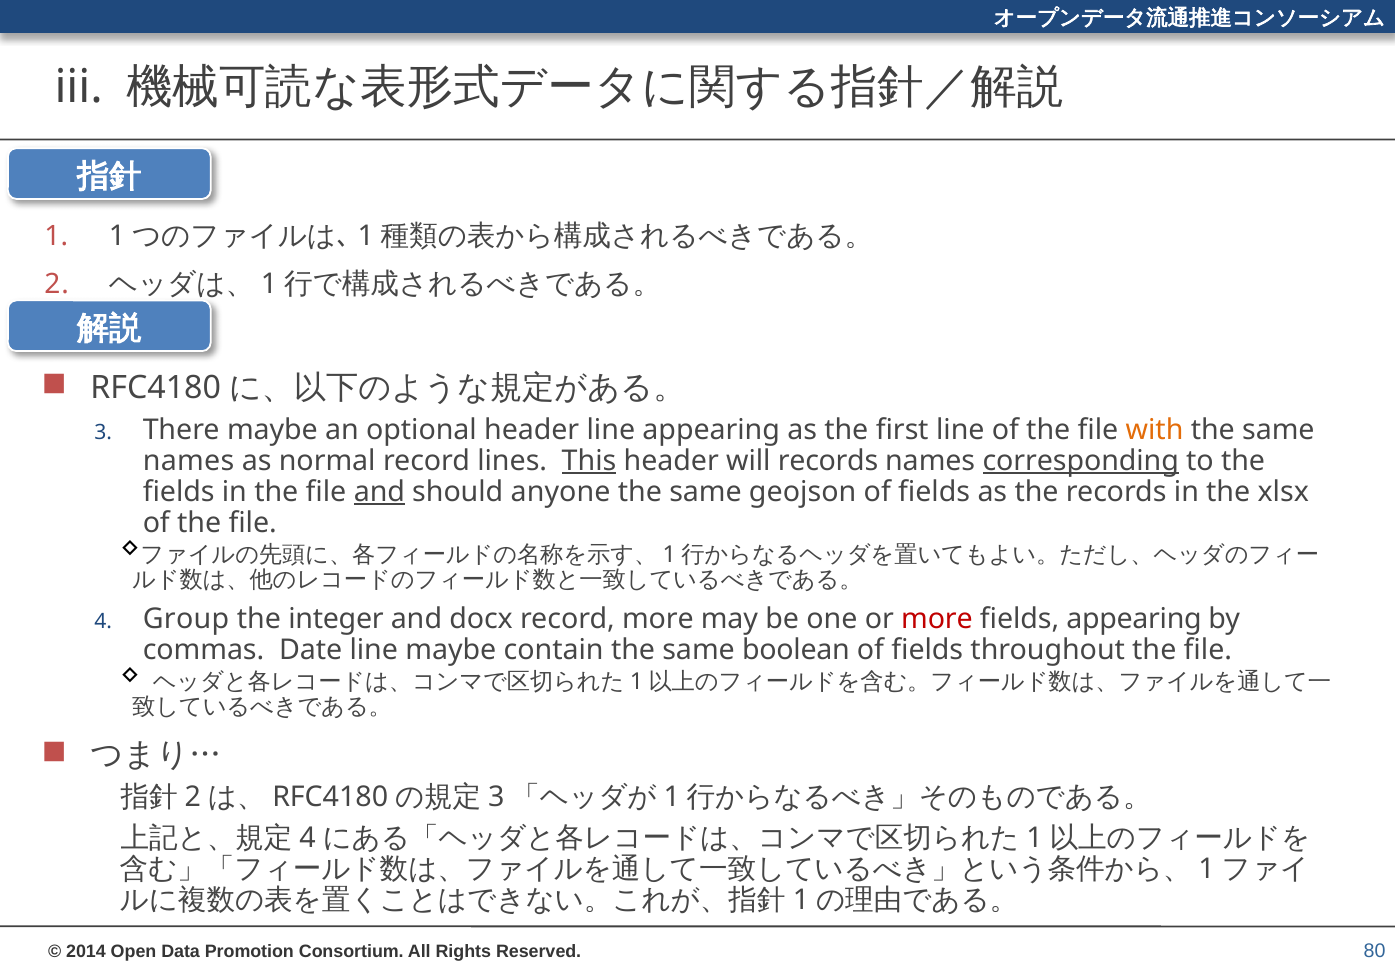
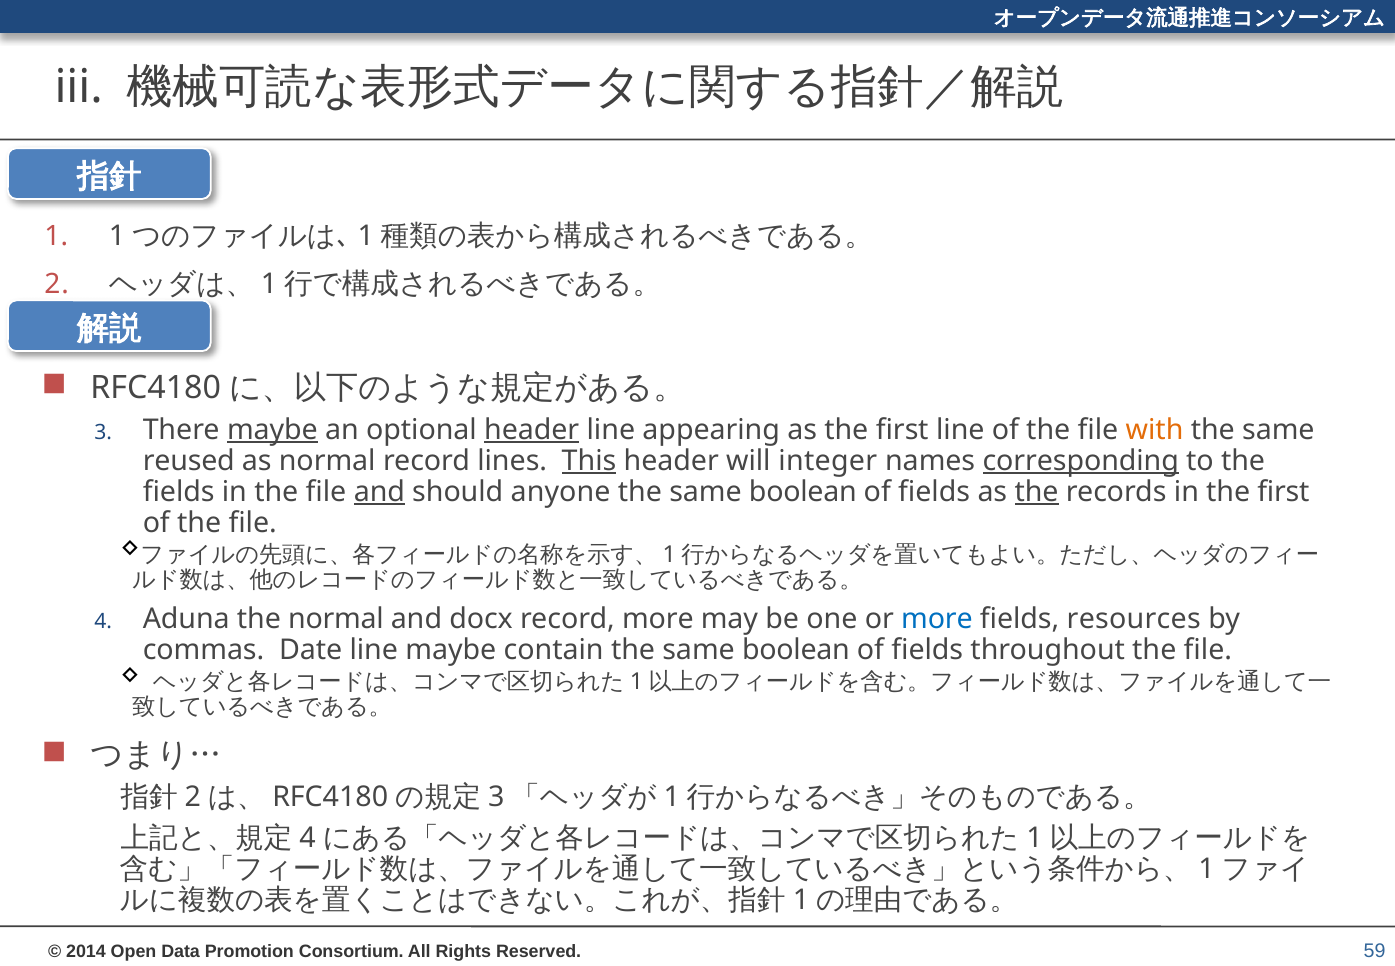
maybe underline: none -> present (272, 430)
header underline: none -> present (532, 430)
names: names -> reused (189, 461)
will records: records -> integer (828, 461)
geojson: geojson -> boolean (803, 492)
the underline: none -> present (1037, 492)
in the xlsx: xlsx -> first (1283, 492)
Group: Group -> Aduna (186, 619)
the integer: integer -> normal (336, 619)
more colour: red -> blue (937, 619)
fields appearing: appearing -> resources (1134, 619)
80: 80 -> 59 (1375, 951)
